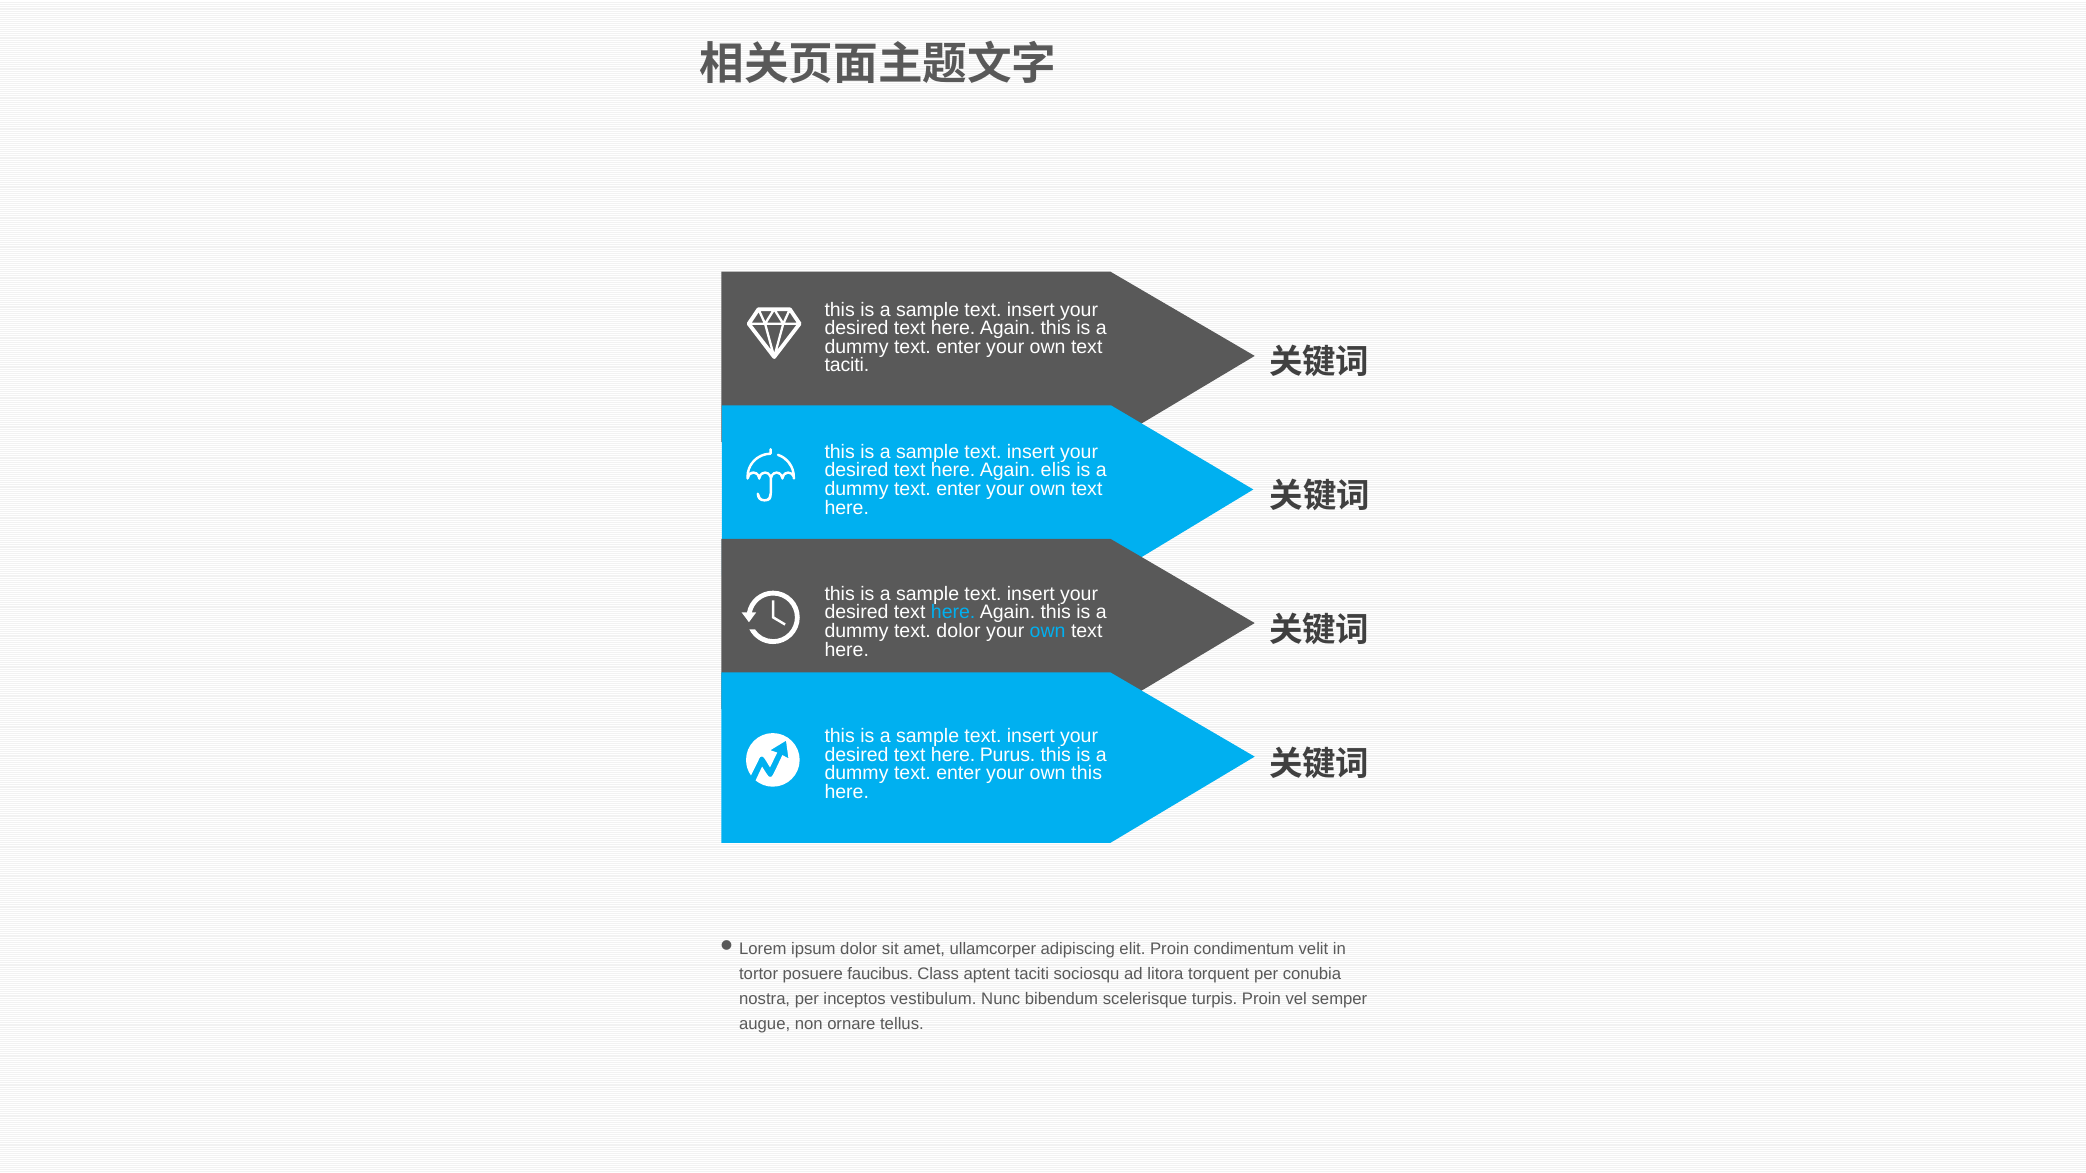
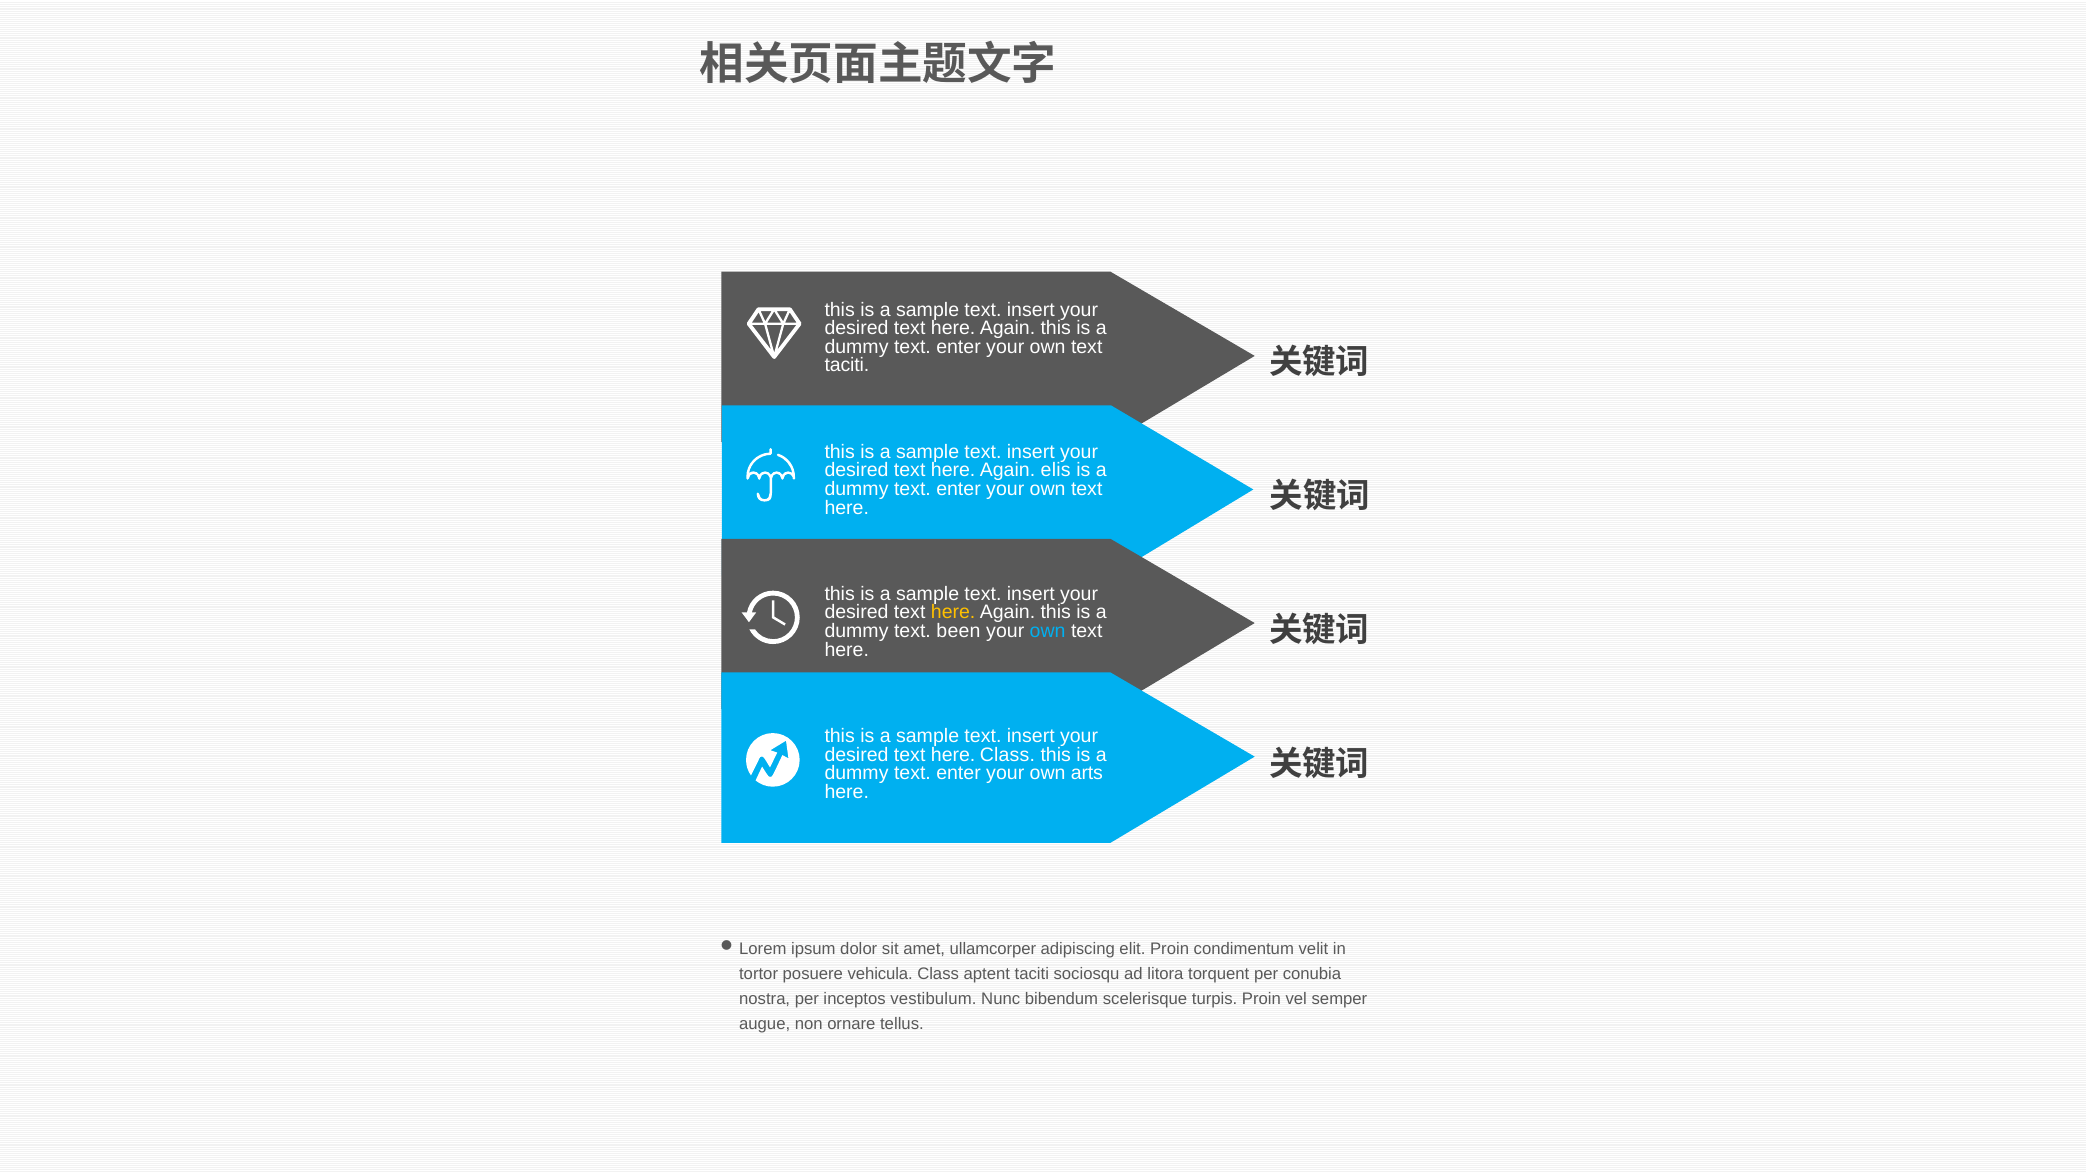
here colour: light blue -> yellow (953, 613)
text dolor: dolor -> been (958, 631)
here Purus: Purus -> Class (1007, 755)
own this: this -> arts (1087, 774)
faucibus: faucibus -> vehicula (880, 974)
